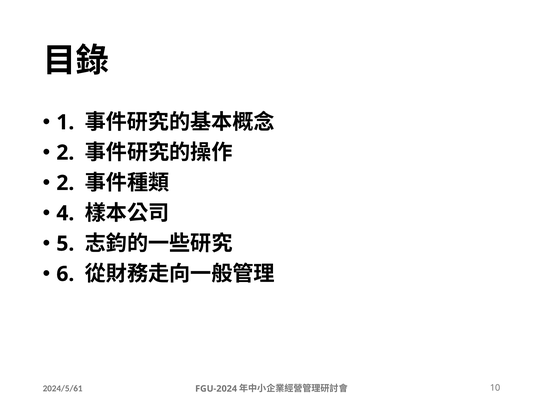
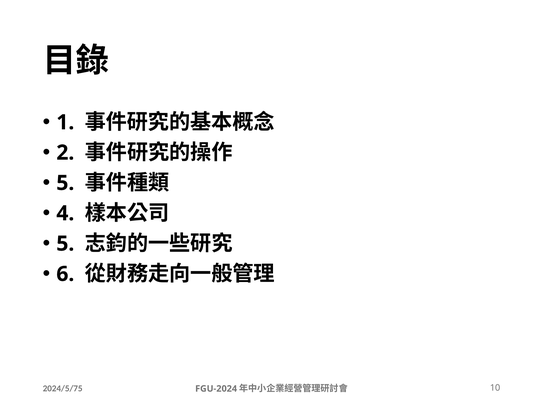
2: 2 -> 5 (65, 183)
2024/5/61: 2024/5/61 -> 2024/5/75 (63, 389)
